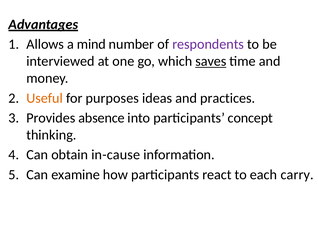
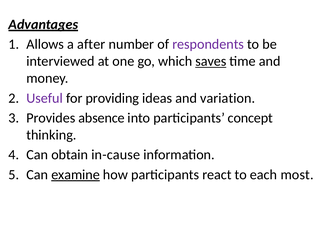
mind: mind -> after (91, 44)
Useful colour: orange -> purple (45, 98)
purposes: purposes -> providing (112, 98)
practices: practices -> variation (228, 98)
examine underline: none -> present (76, 174)
carry: carry -> most (297, 174)
